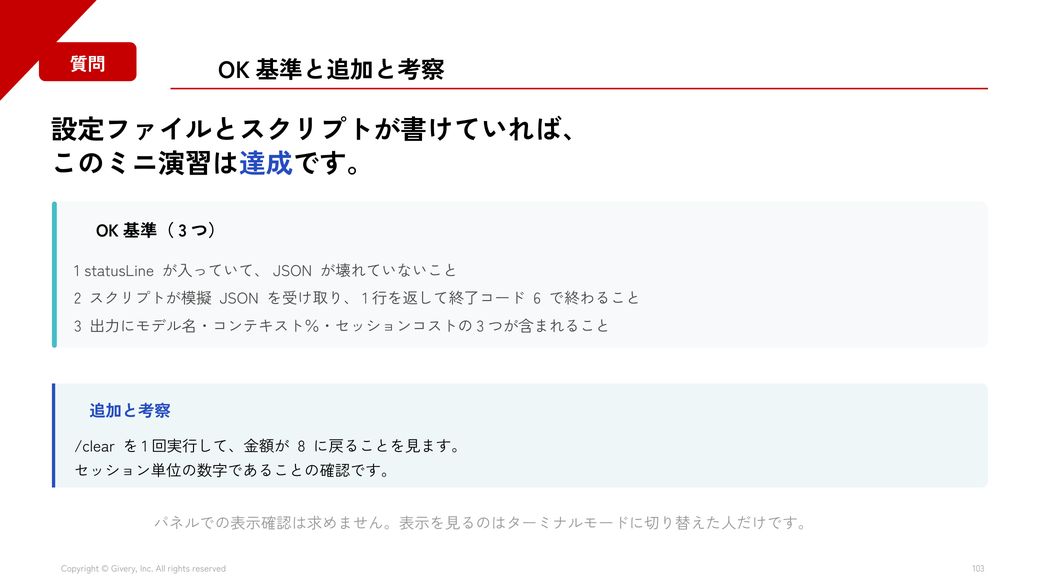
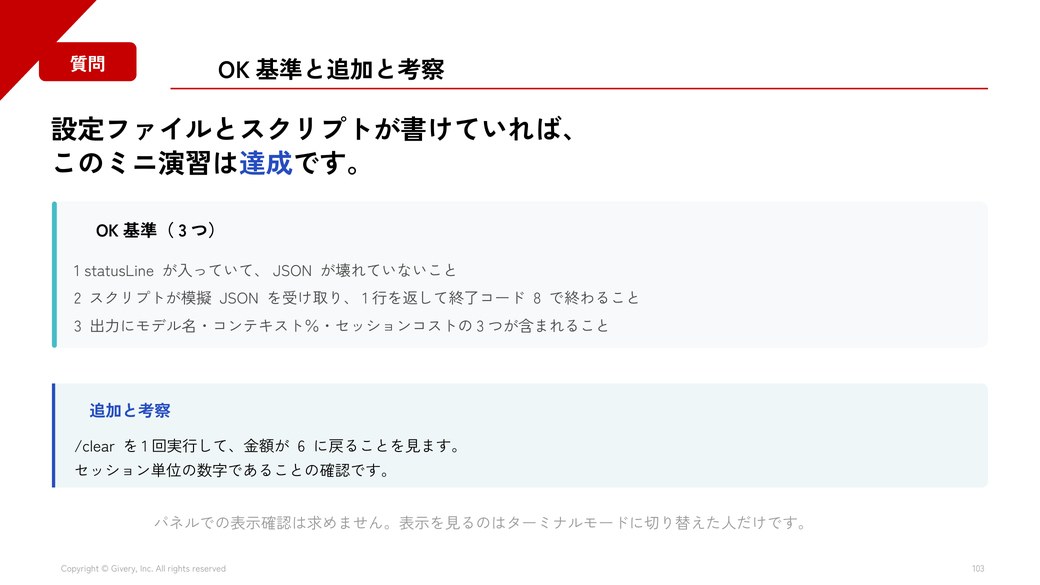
6: 6 -> 8 (537, 299)
8: 8 -> 6 (301, 447)
